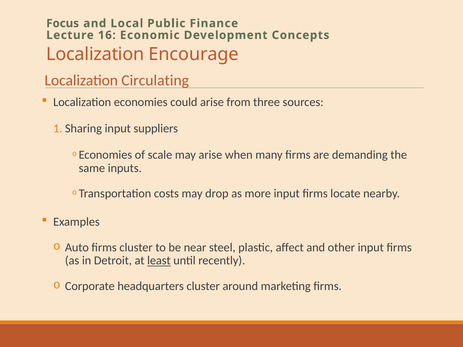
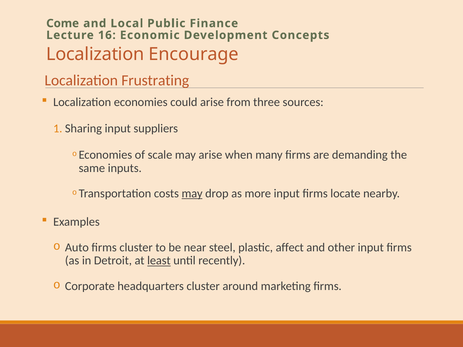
Focus: Focus -> Come (63, 23)
Circulating: Circulating -> Frustrating (155, 81)
may underline: none -> present (192, 194)
